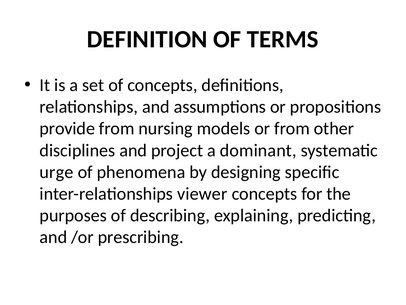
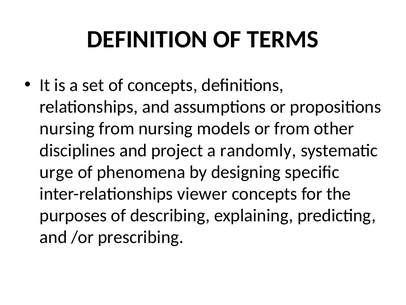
provide: provide -> nursing (67, 128)
dominant: dominant -> randomly (258, 150)
